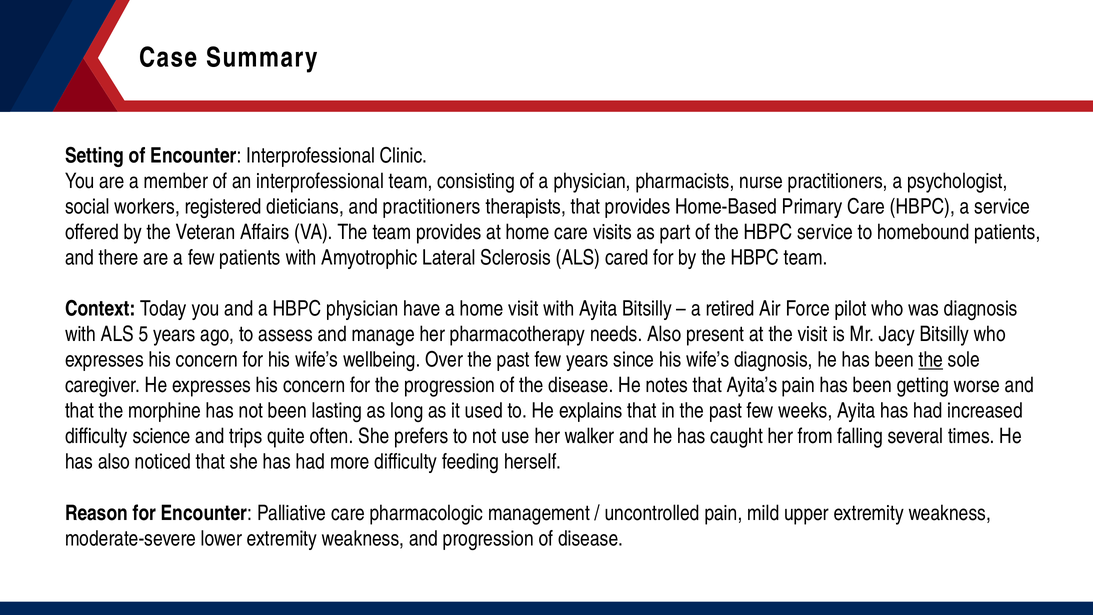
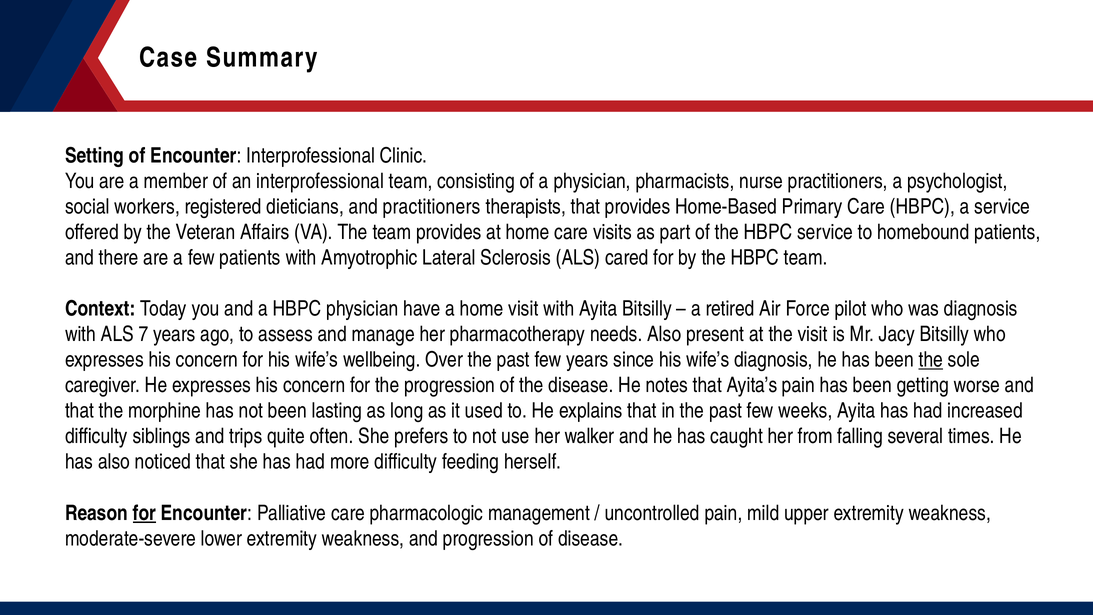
5: 5 -> 7 (143, 334)
science: science -> siblings (162, 436)
for underline: none -> present (145, 513)
